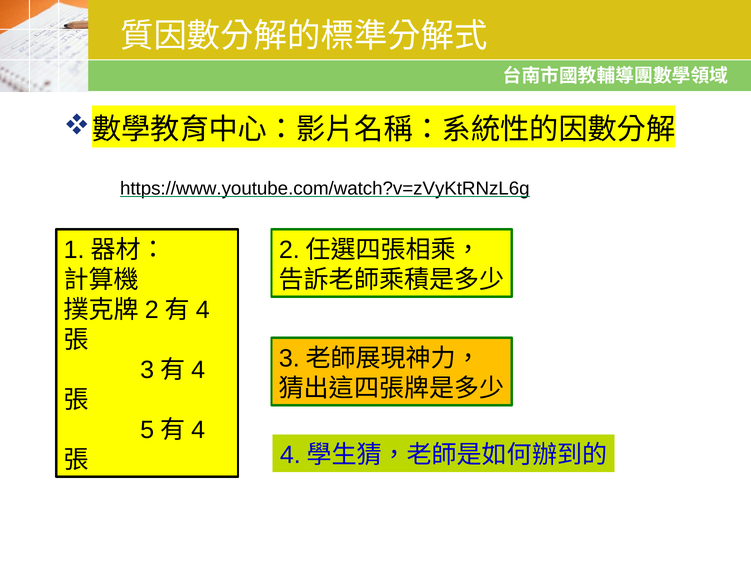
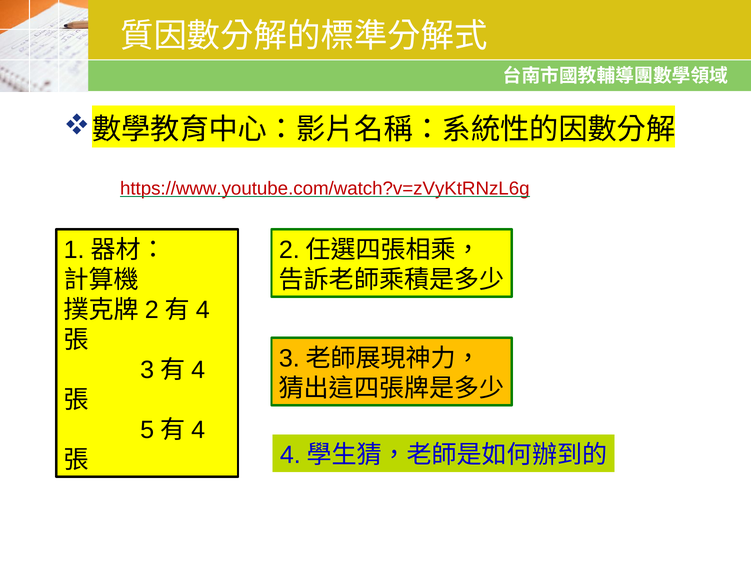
https://www.youtube.com/watch?v=zVyKtRNzL6g colour: black -> red (325, 188)
